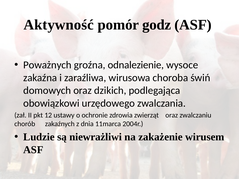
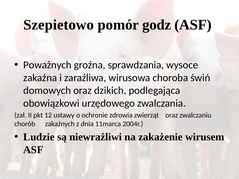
Aktywność: Aktywność -> Szepietowo (59, 25)
odnalezienie: odnalezienie -> sprawdzania (136, 65)
